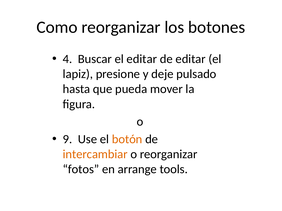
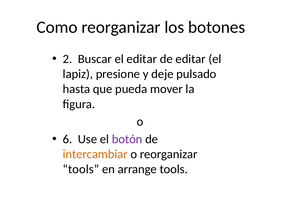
4: 4 -> 2 (68, 59)
9: 9 -> 6 (68, 139)
botón colour: orange -> purple (127, 139)
fotos: fotos -> tools (81, 170)
